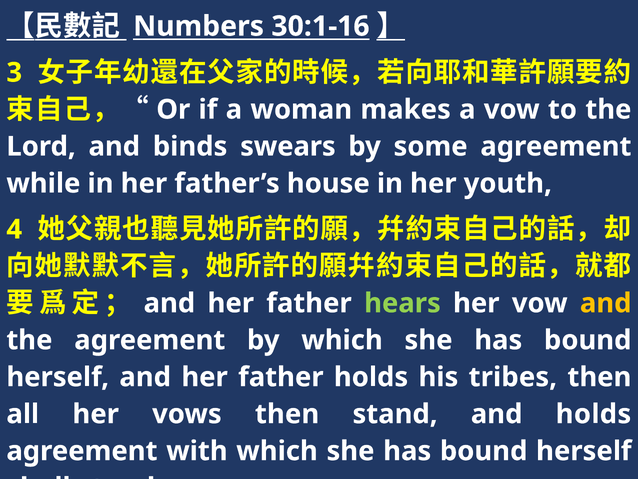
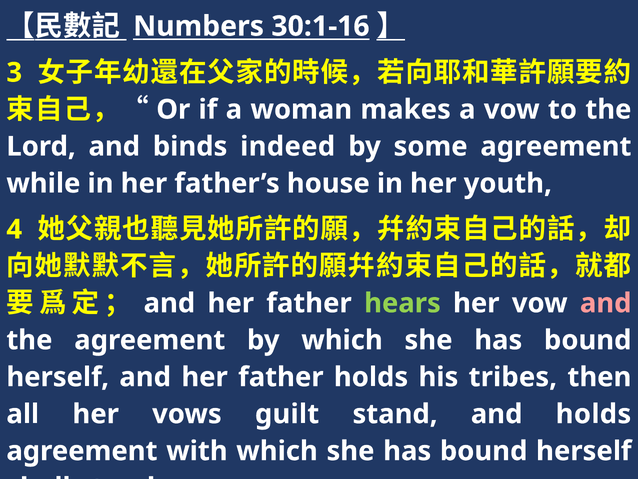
swears: swears -> indeed (288, 146)
and colour: yellow -> pink (606, 303)
vows then: then -> guilt (287, 414)
